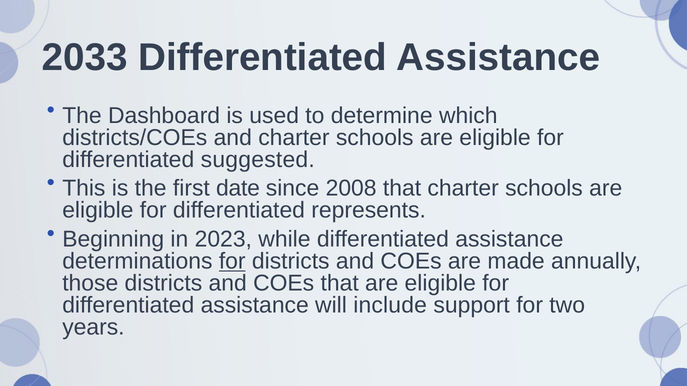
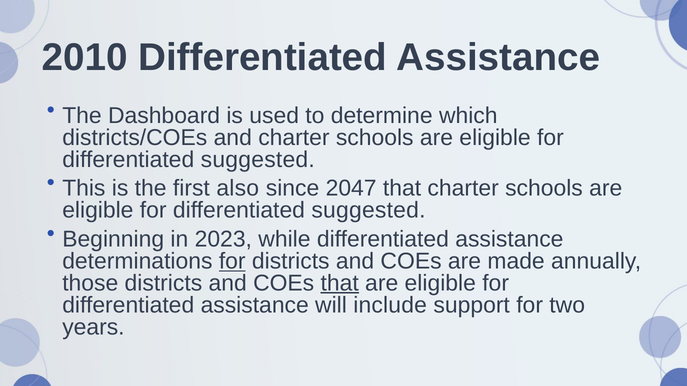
2033: 2033 -> 2010 (85, 57)
date: date -> also (238, 189)
2008: 2008 -> 2047 (351, 189)
represents: represents -> suggested (368, 211)
that underline: none -> present (340, 283)
